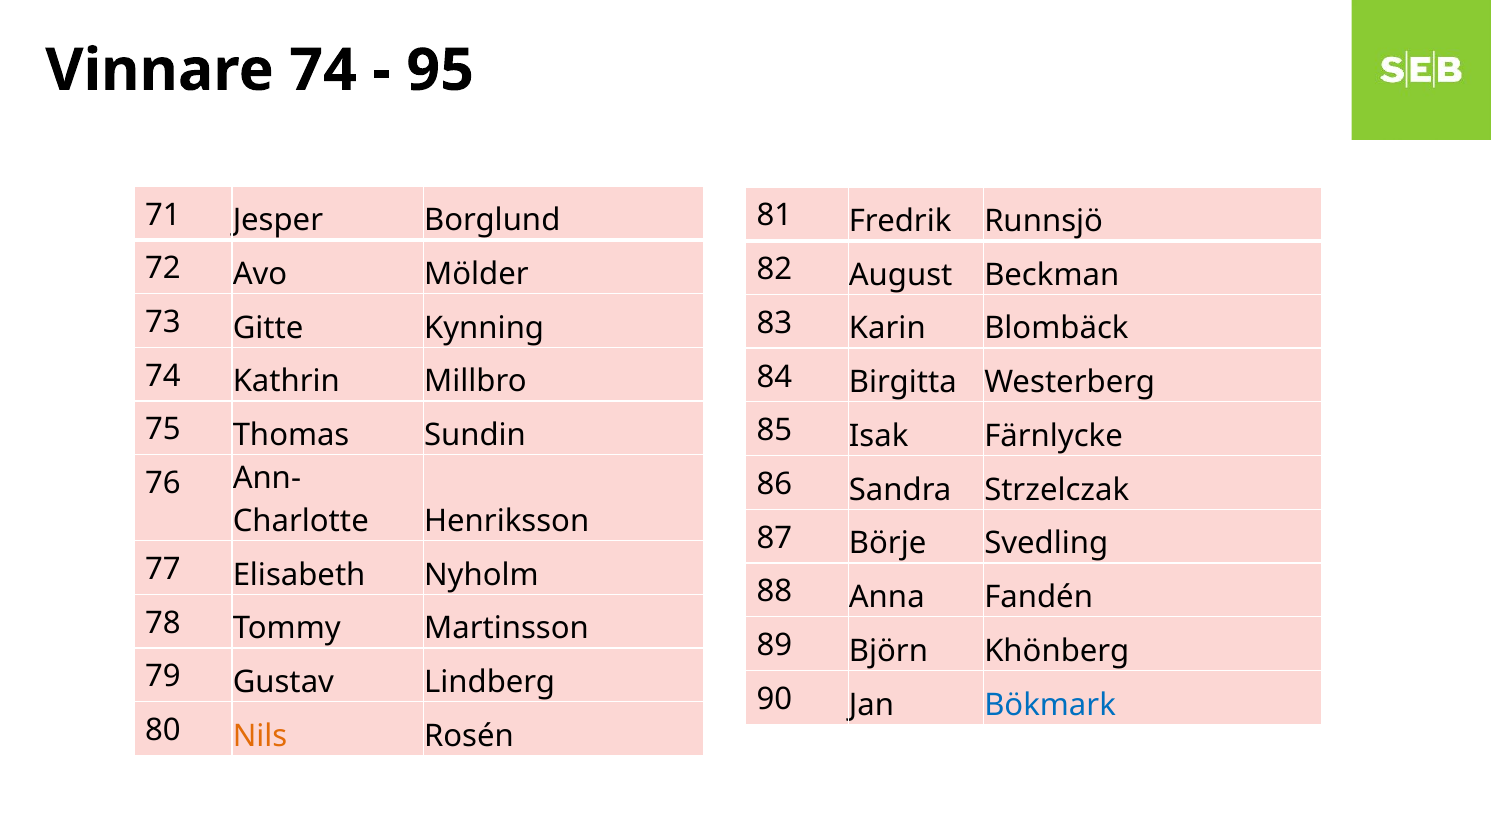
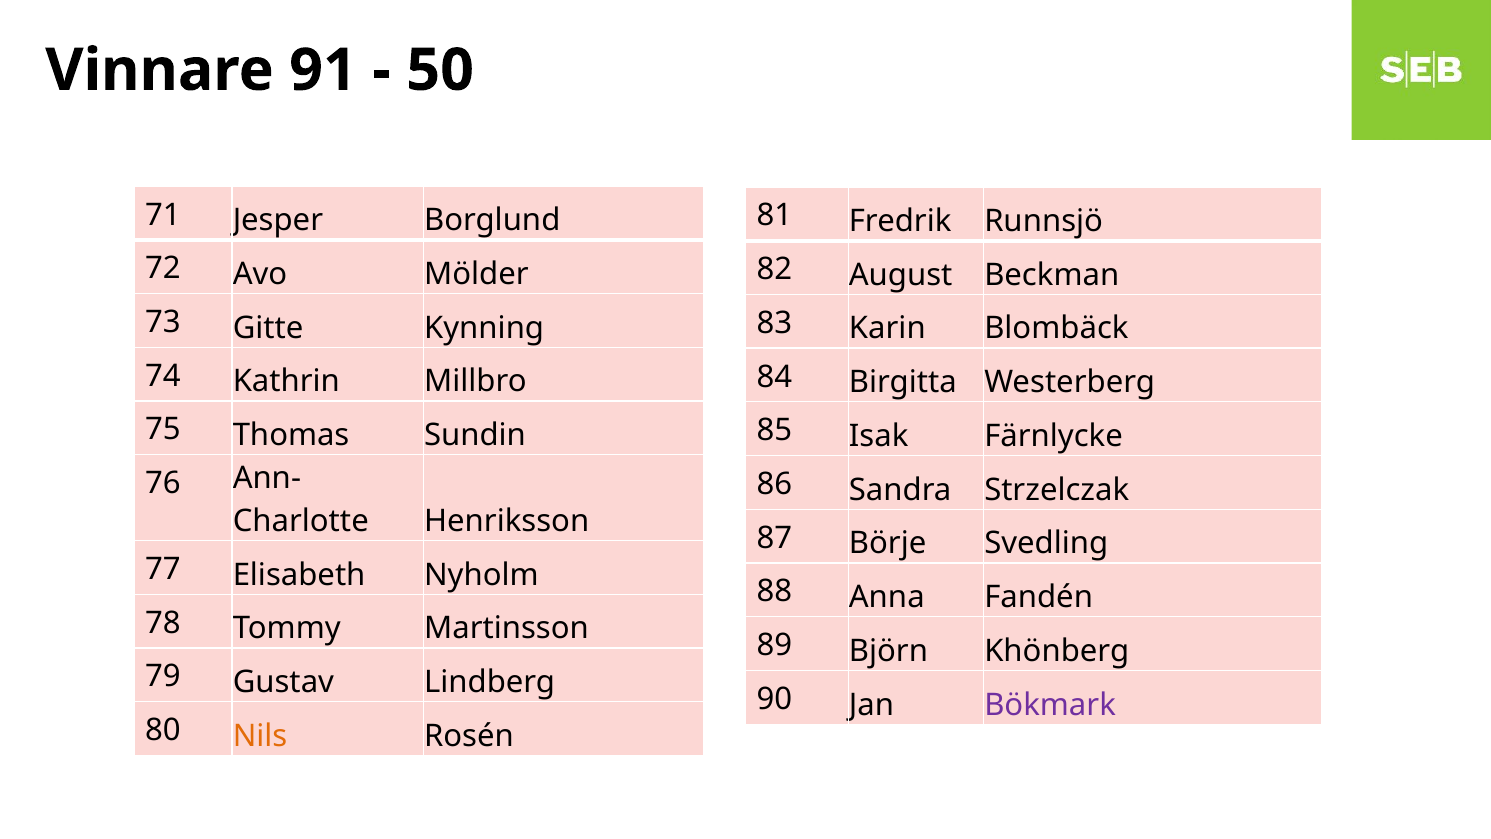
Vinnare 74: 74 -> 91 (323, 70)
95: 95 -> 50 (440, 70)
Bökmark colour: blue -> purple (1050, 705)
